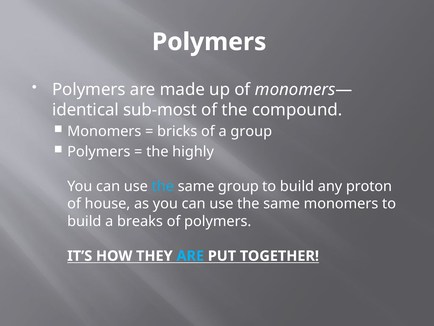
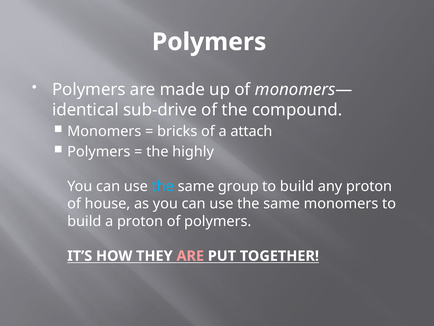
sub-most: sub-most -> sub-drive (160, 110)
a group: group -> attach (251, 131)
a breaks: breaks -> proton (140, 221)
ARE colour: light blue -> pink (190, 256)
